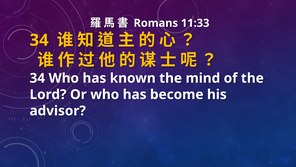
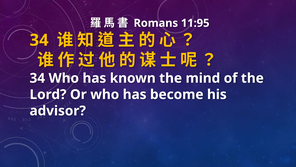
11:33: 11:33 -> 11:95 (195, 23)
